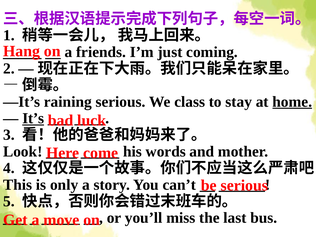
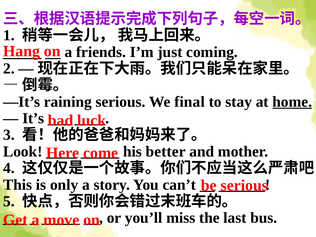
class: class -> final (190, 102)
It’s underline: present -> none (33, 118)
words: words -> better (166, 152)
